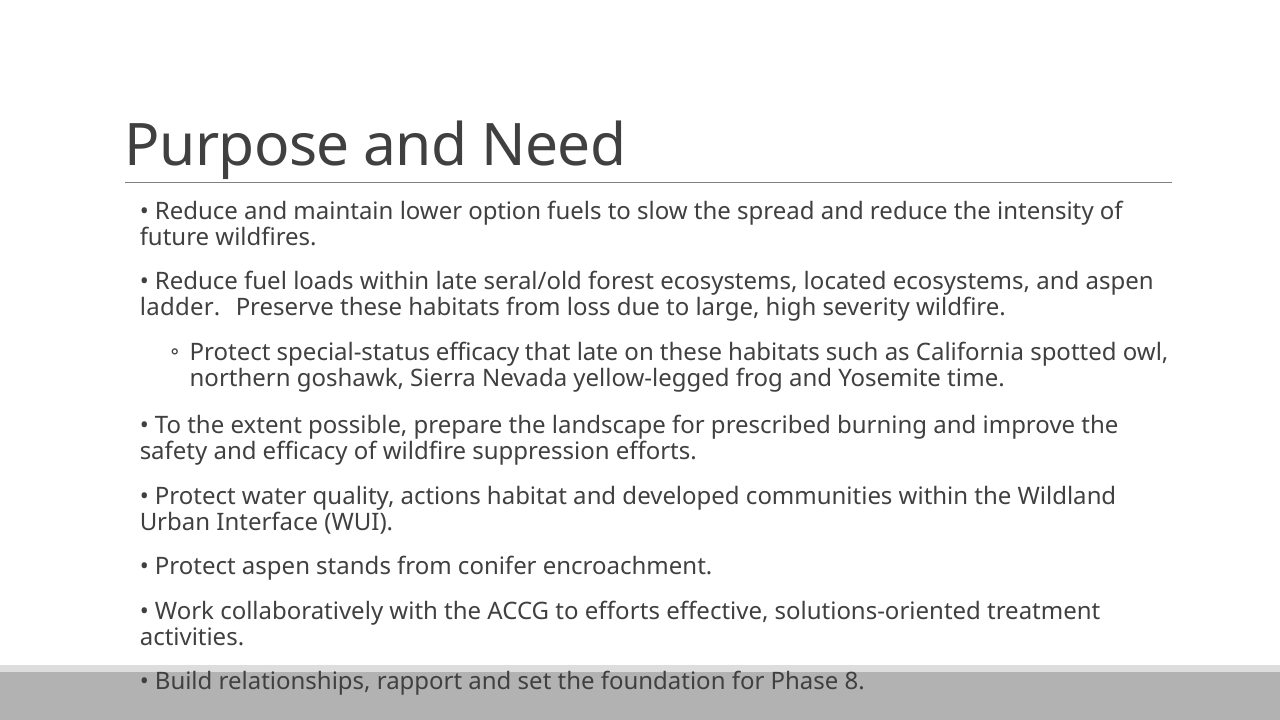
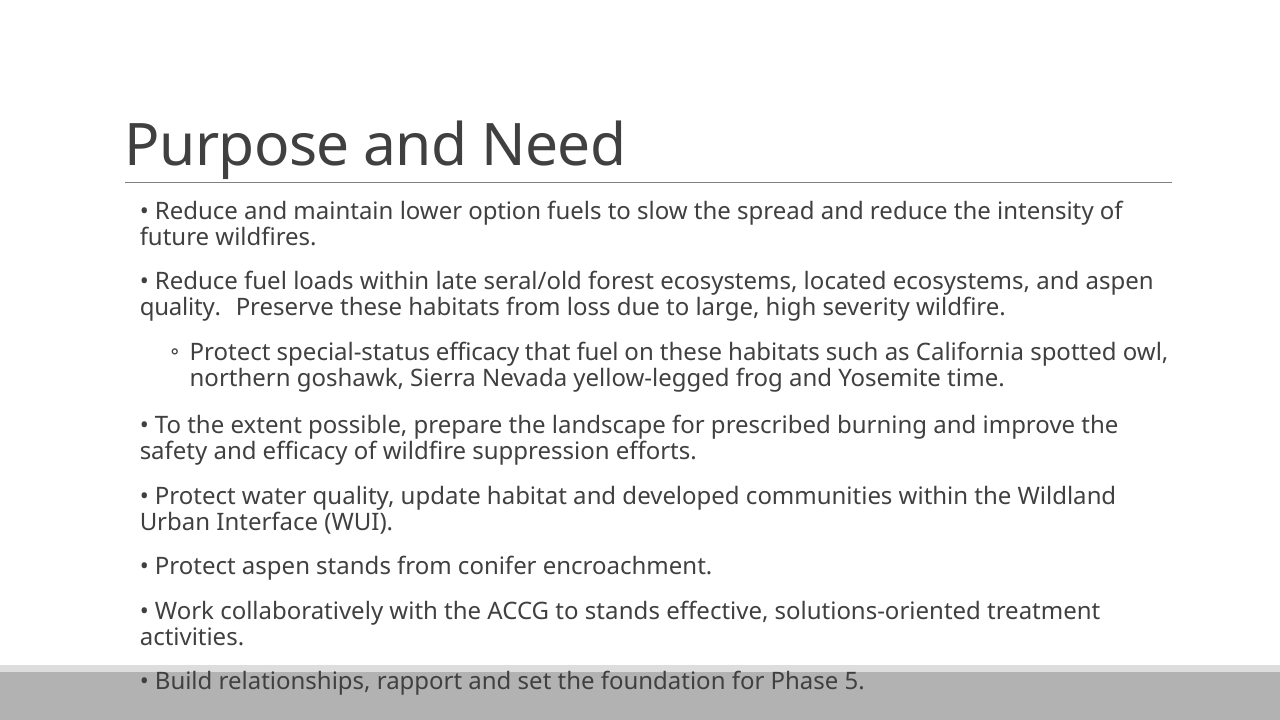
ladder: ladder -> quality (180, 308)
that late: late -> fuel (598, 352)
actions: actions -> update (441, 496)
to efforts: efforts -> stands (622, 611)
8: 8 -> 5 (855, 682)
